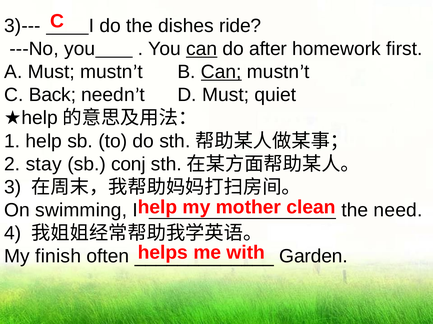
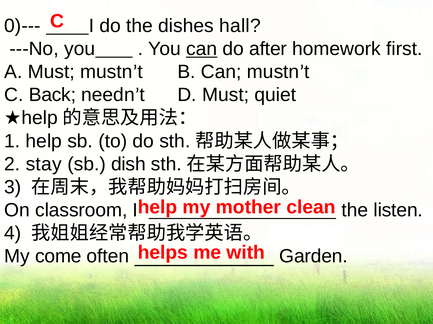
3)---: 3)--- -> 0)--- (22, 26)
ride: ride -> hall (240, 26)
Can underline: present -> none (221, 72)
conj: conj -> dish (128, 164)
swimming: swimming -> classroom (81, 211)
need: need -> listen (398, 211)
finish: finish -> come (58, 257)
